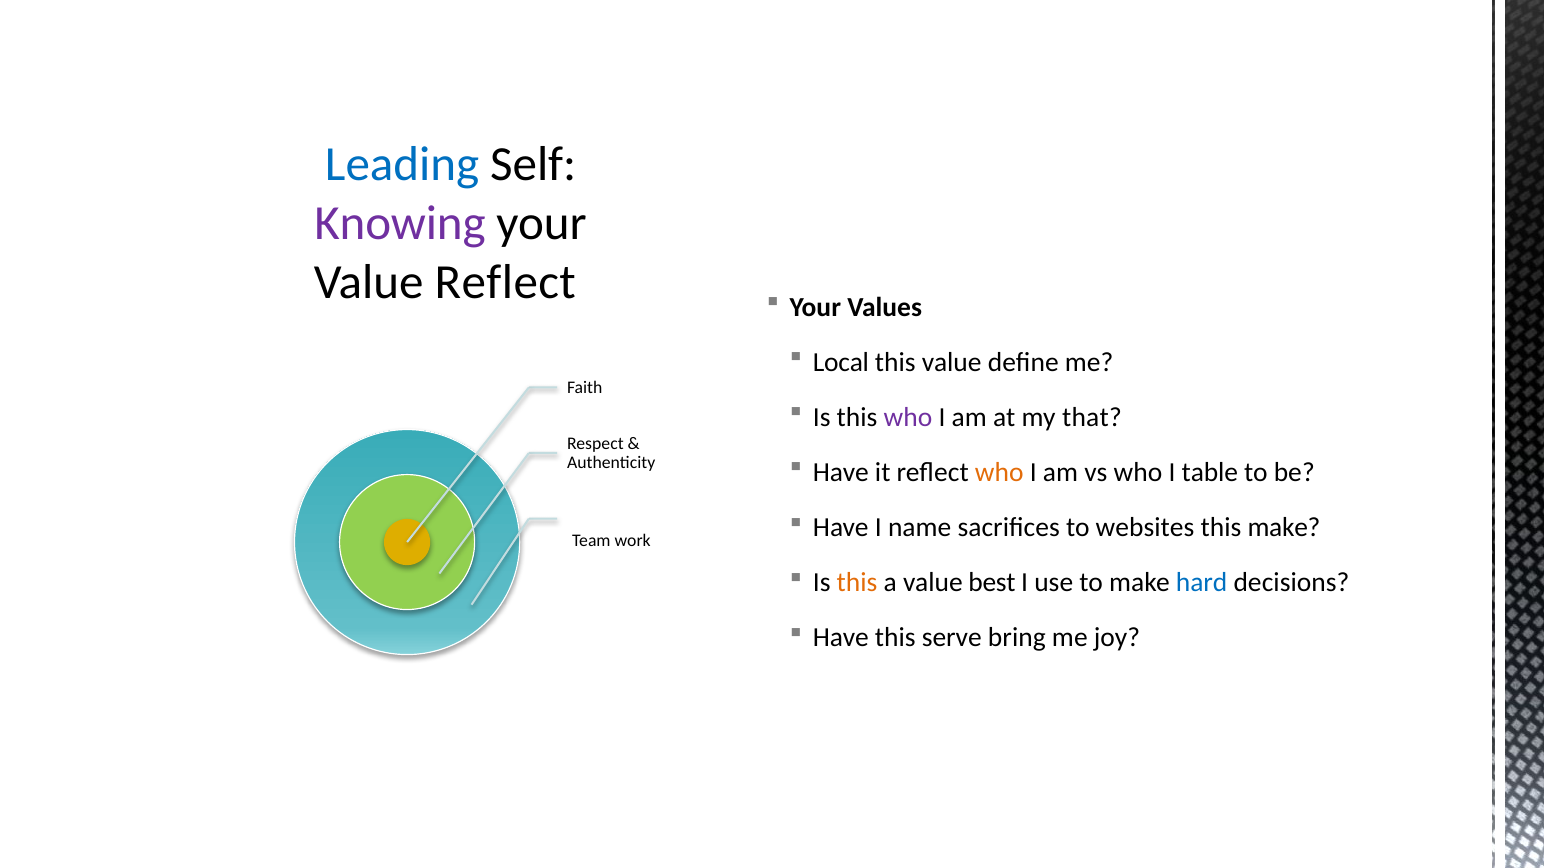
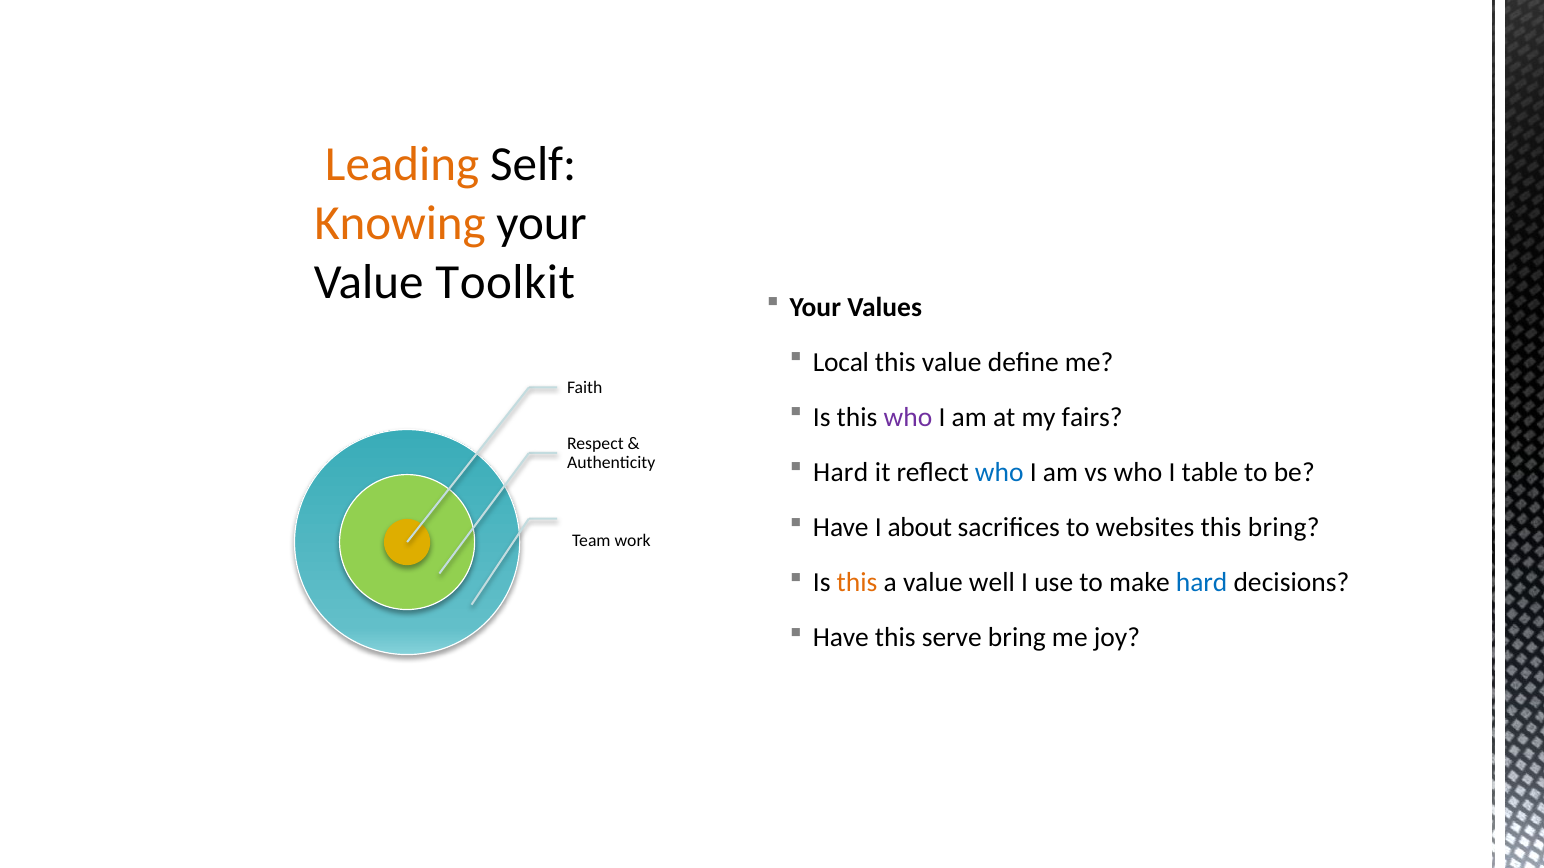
Leading colour: blue -> orange (402, 165)
Knowing colour: purple -> orange (400, 223)
Value Reflect: Reflect -> Toolkit (505, 282)
that: that -> fairs (1092, 418)
Have: Have -> Hard (841, 473)
who colour: orange -> blue (999, 473)
name: name -> about (920, 528)
this make: make -> bring (1284, 528)
best: best -> well (992, 583)
